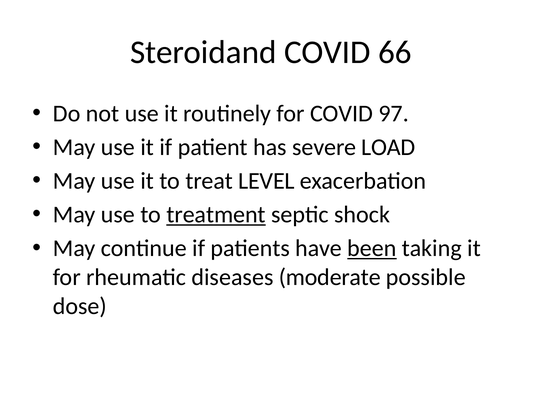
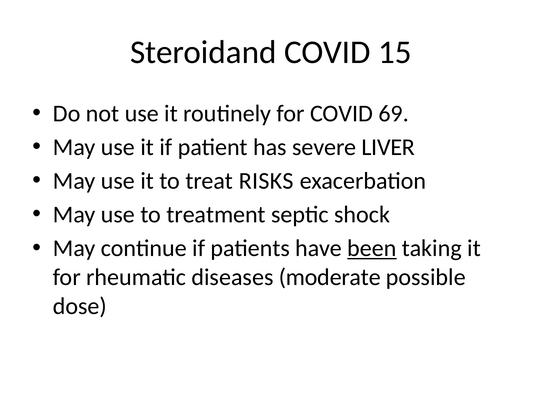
66: 66 -> 15 (395, 52)
97: 97 -> 69 (394, 114)
LOAD: LOAD -> LIVER (388, 147)
LEVEL: LEVEL -> RISKS (266, 181)
treatment underline: present -> none (216, 215)
